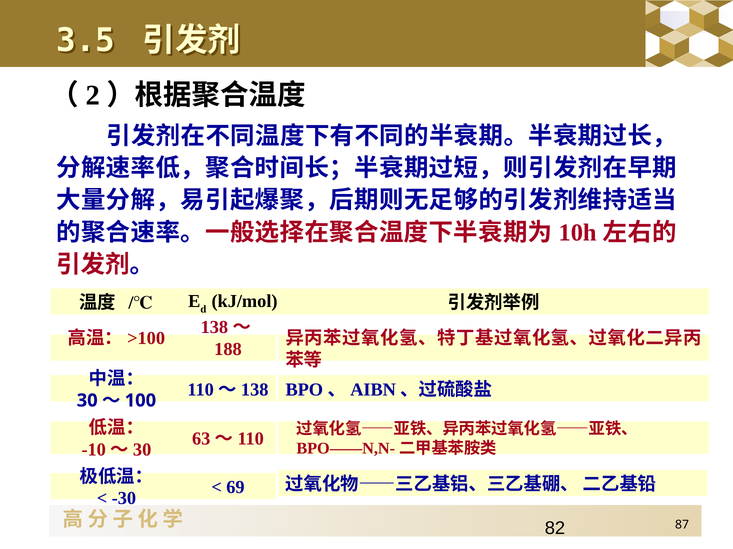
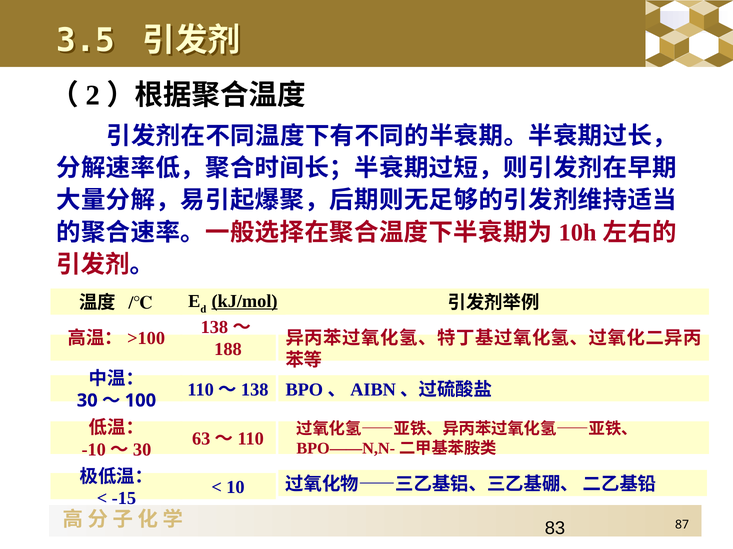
kJ/mol underline: none -> present (245, 301)
69: 69 -> 10 (235, 488)
-30: -30 -> -15 (124, 499)
82: 82 -> 83 (555, 529)
